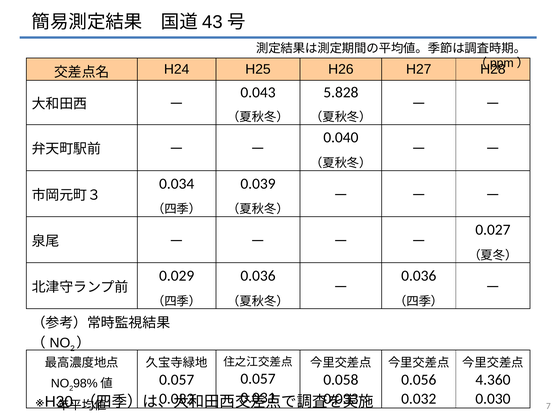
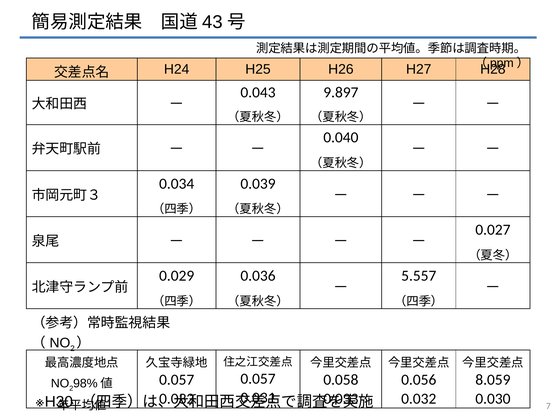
5.828: 5.828 -> 9.897 (341, 93)
0.036: 0.036 -> 5.557 (419, 276)
4.360: 4.360 -> 8.059 (493, 380)
